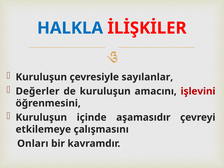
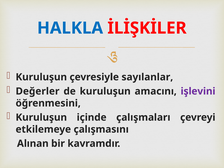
işlevini colour: red -> purple (198, 91)
aşamasıdır: aşamasıdır -> çalışmaları (143, 117)
Onları: Onları -> Alınan (33, 144)
